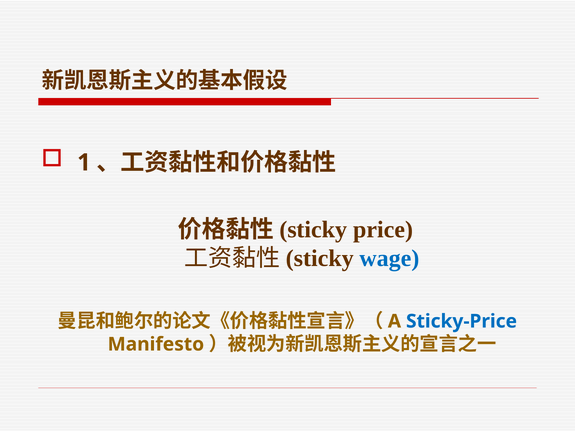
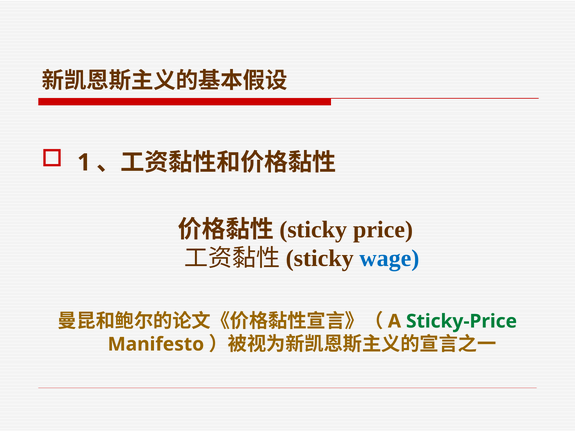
Sticky-Price colour: blue -> green (462, 321)
